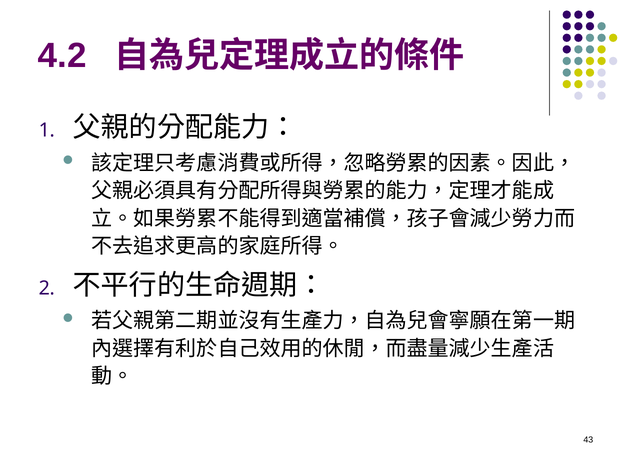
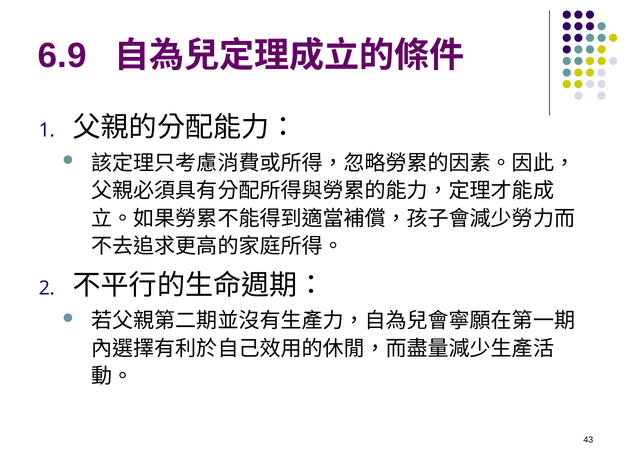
4.2: 4.2 -> 6.9 (62, 56)
